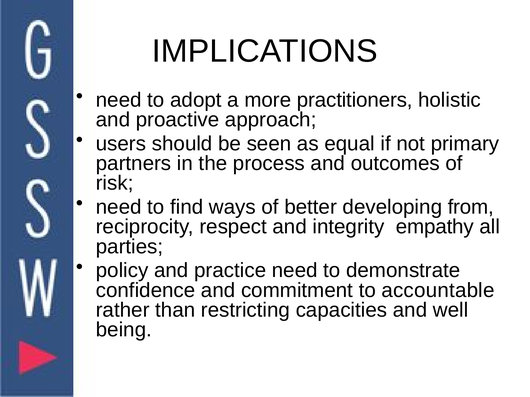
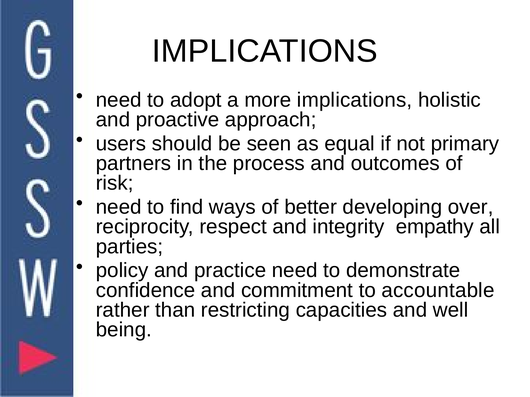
more practitioners: practitioners -> implications (355, 100)
from: from -> over (471, 207)
